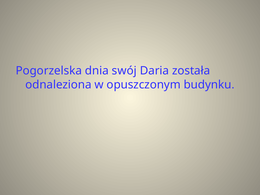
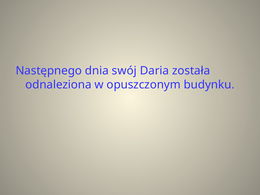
Pogorzelska: Pogorzelska -> Następnego (49, 71)
